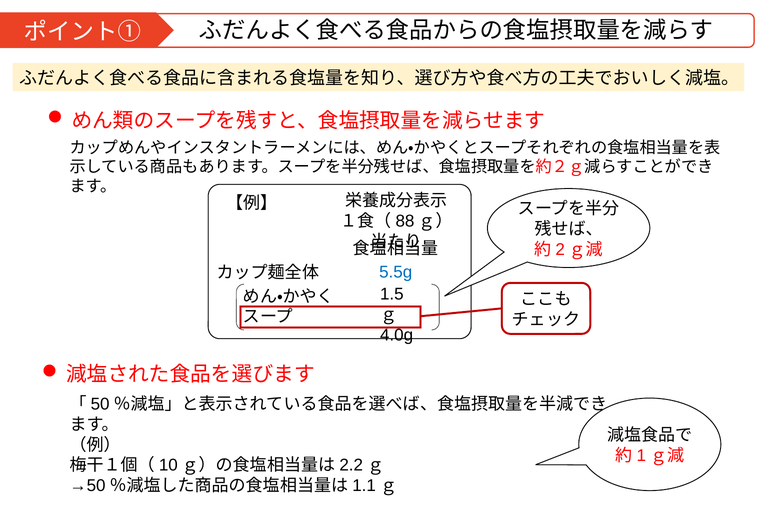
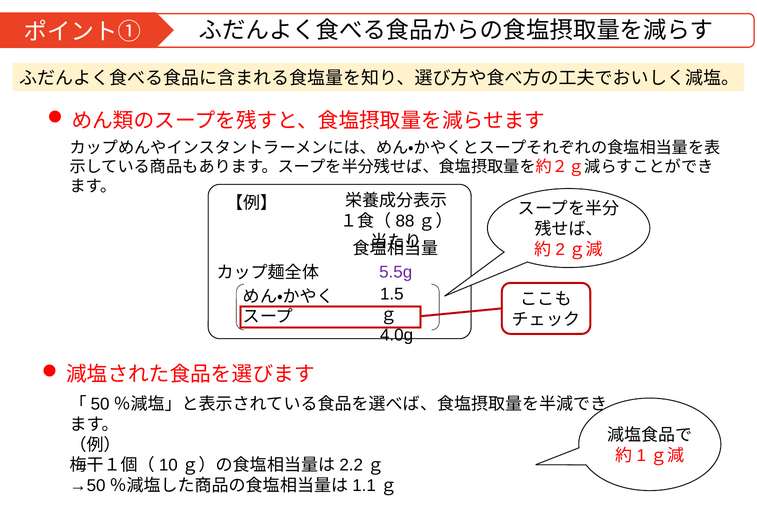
5.5g colour: blue -> purple (396, 272)
